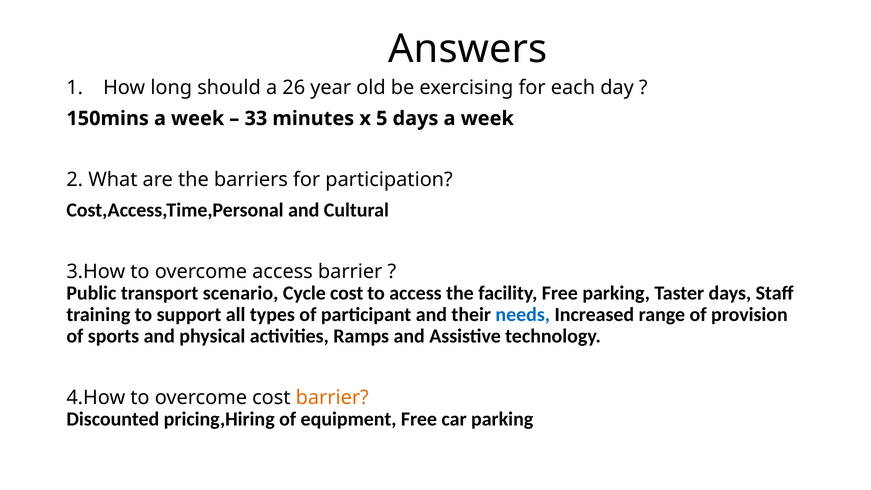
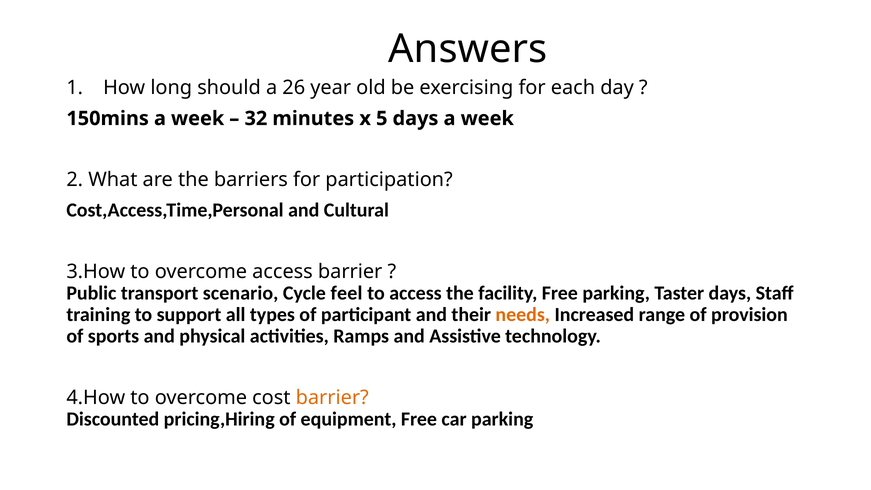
33: 33 -> 32 (256, 118)
Cycle cost: cost -> feel (347, 293)
needs colour: blue -> orange (523, 315)
